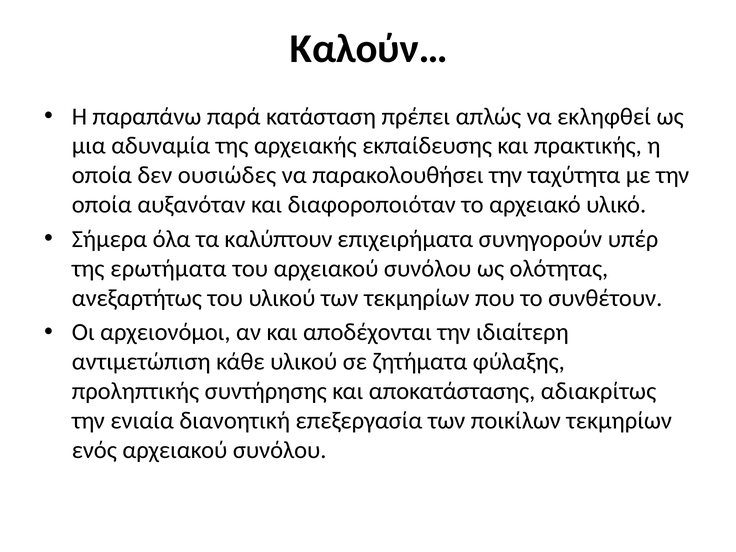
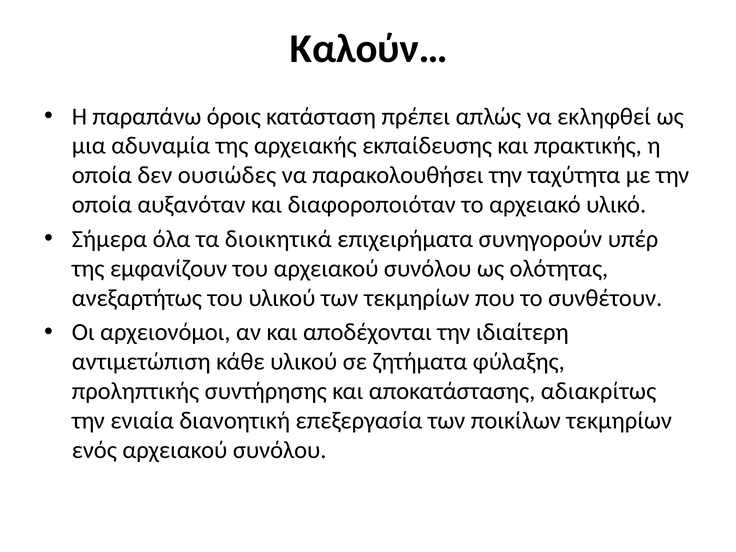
παρά: παρά -> όροις (234, 116)
καλύπτουν: καλύπτουν -> διοικητικά (278, 239)
ερωτήματα: ερωτήματα -> εμφανίζουν (169, 269)
